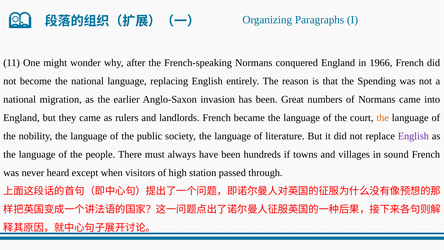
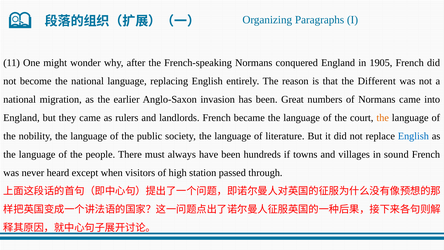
1966: 1966 -> 1905 (381, 63)
Spending: Spending -> Different (377, 81)
English colour: purple -> blue (413, 136)
